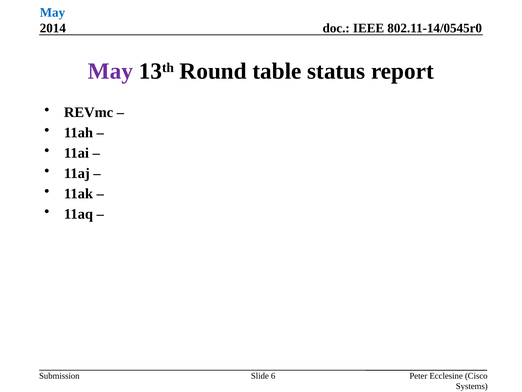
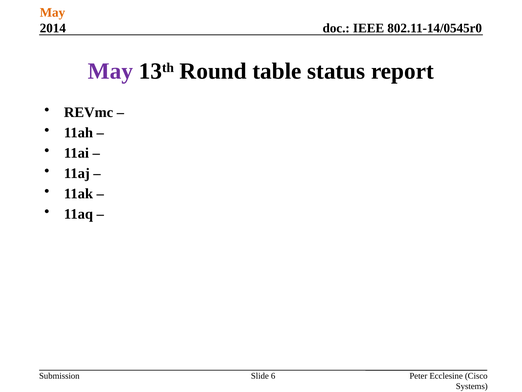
May colour: blue -> orange (52, 12)
